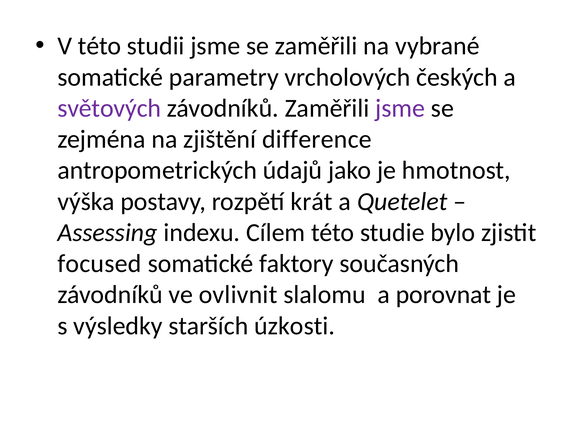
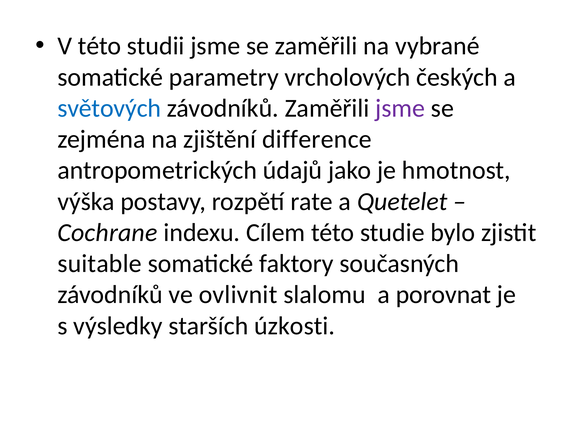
světových colour: purple -> blue (109, 108)
krát: krát -> rate (312, 201)
Assessing: Assessing -> Cochrane (107, 232)
focused: focused -> suitable (100, 263)
